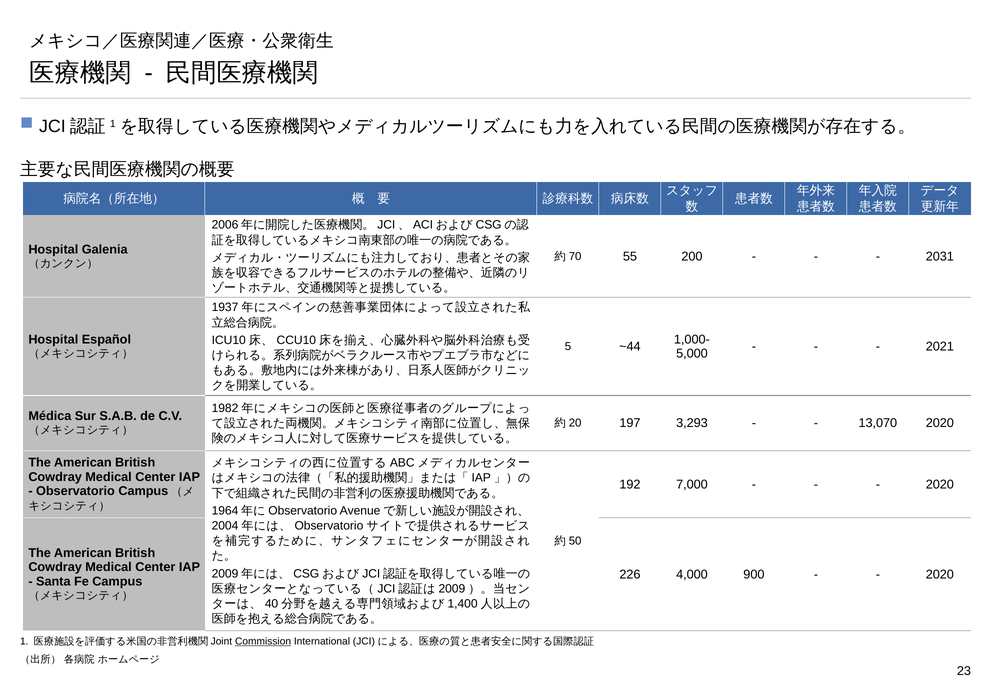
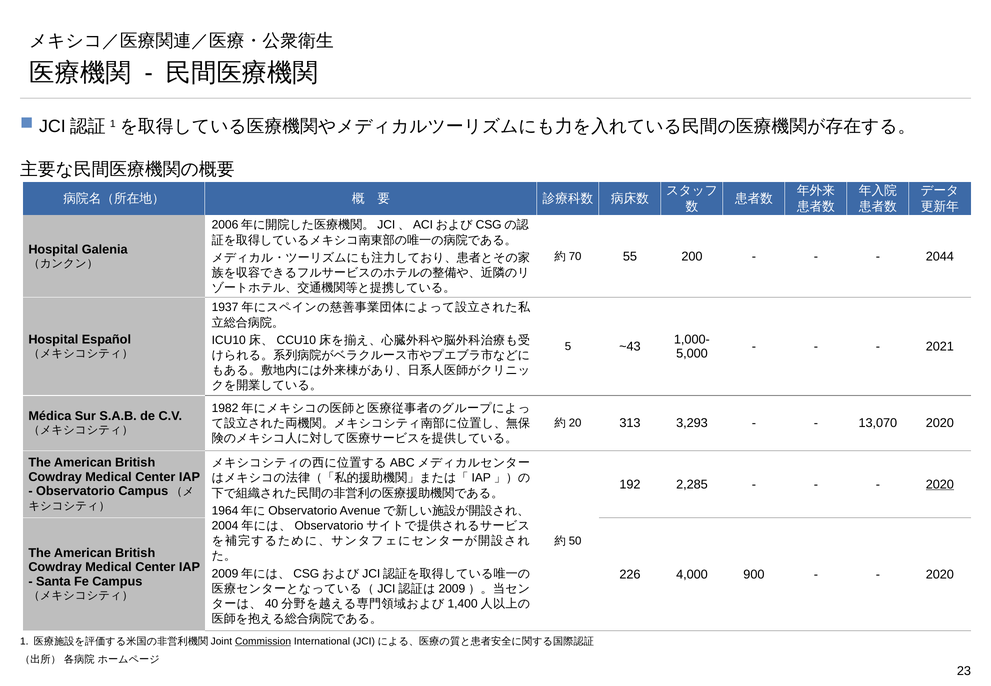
2031: 2031 -> 2044 (940, 257)
~44: ~44 -> ~43 (630, 347)
197: 197 -> 313 (630, 423)
7,000: 7,000 -> 2,285 (692, 484)
2020 underline: none -> present (940, 484)
